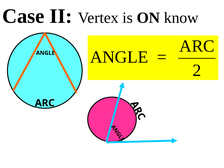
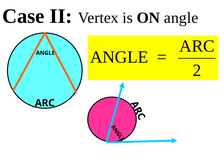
ON know: know -> angle (181, 18)
